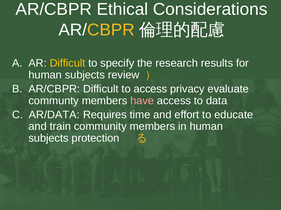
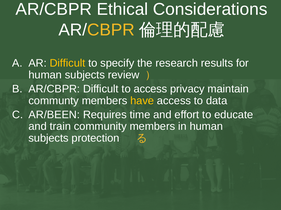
evaluate: evaluate -> maintain (228, 89)
have colour: pink -> yellow (142, 101)
AR/DATA: AR/DATA -> AR/BEEN (54, 115)
